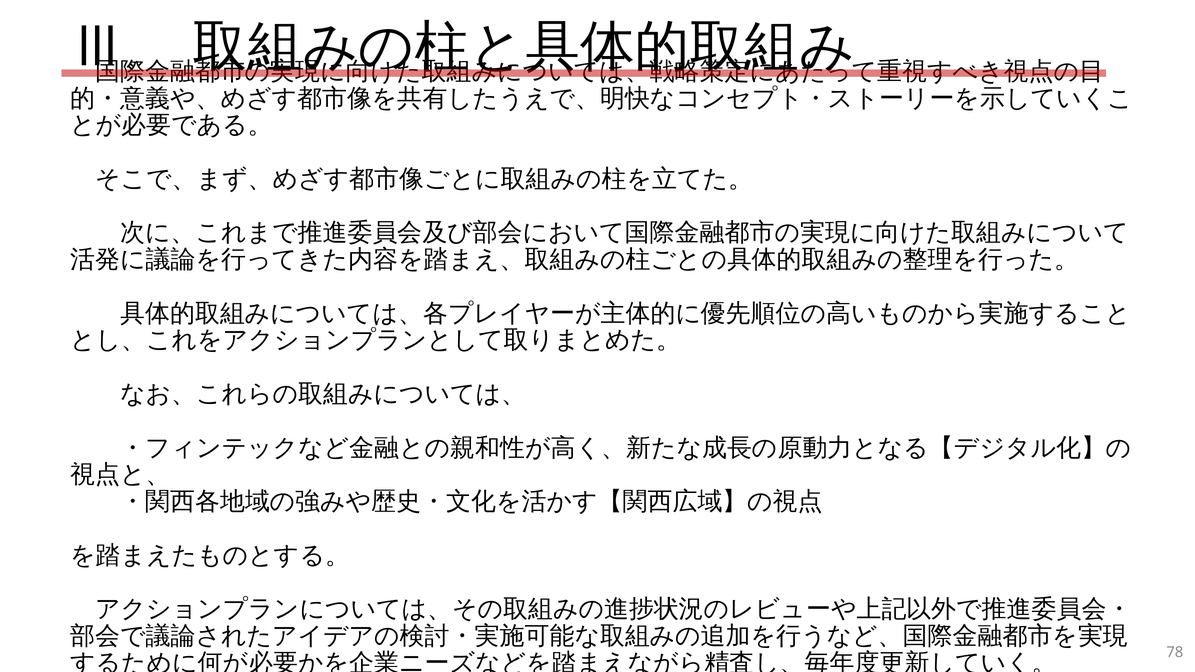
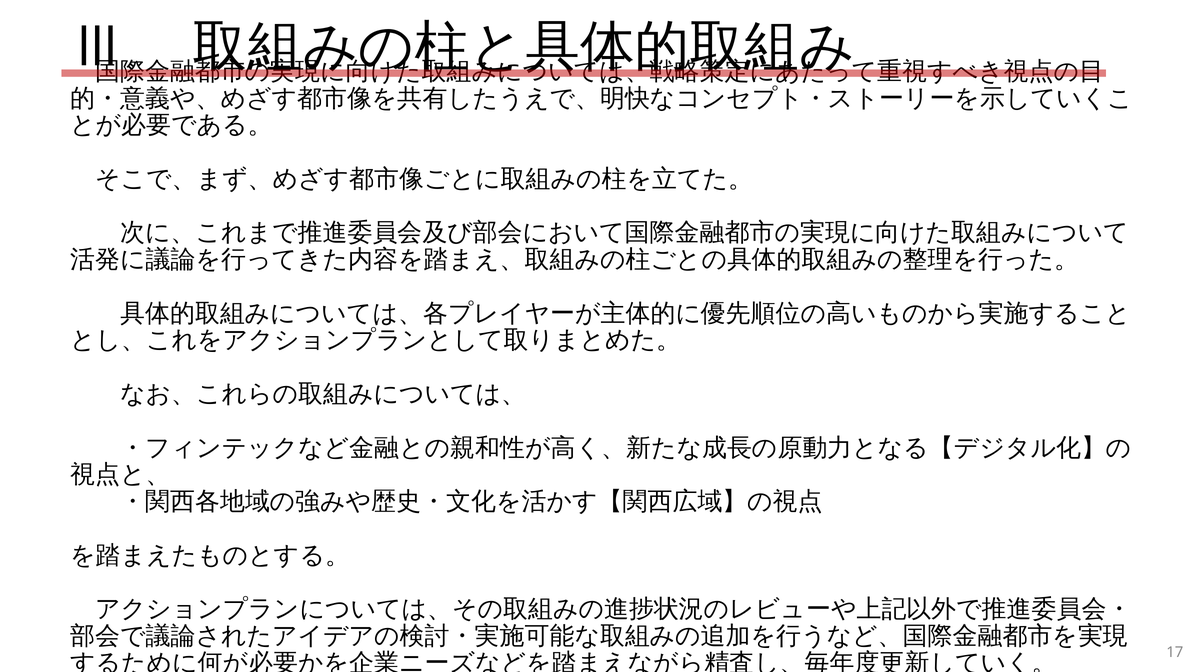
78: 78 -> 17 (1175, 653)
